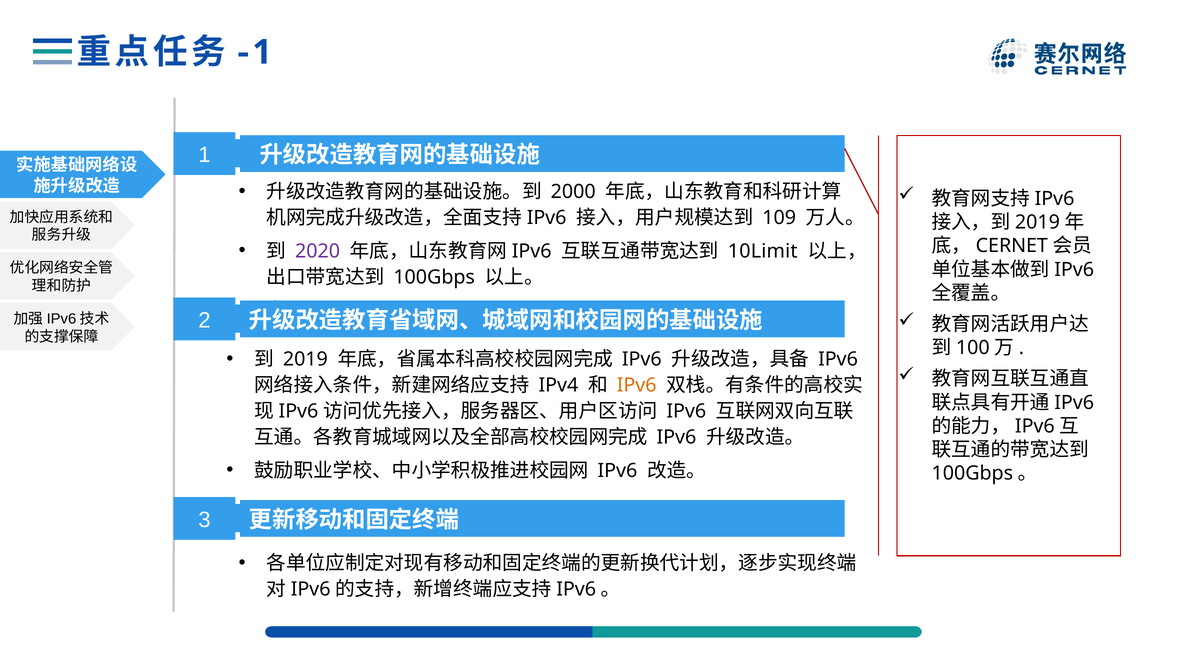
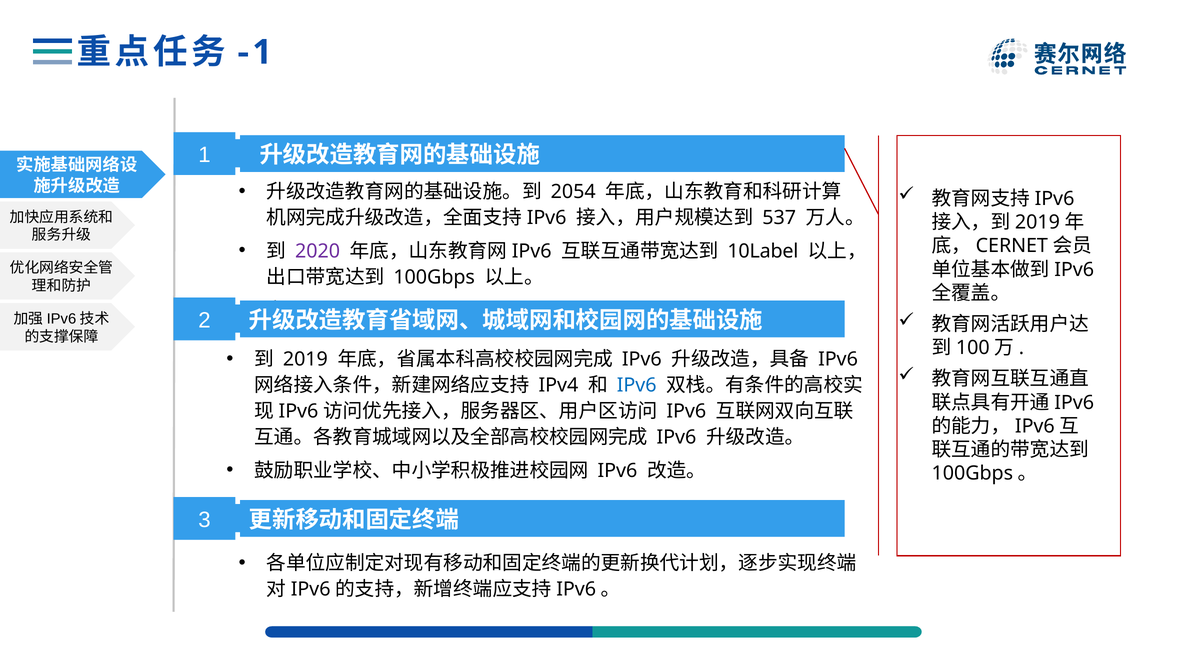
2000: 2000 -> 2054 (573, 192)
109: 109 -> 537 (779, 218)
10Limit: 10Limit -> 10Label (763, 251)
IPv6 colour: orange -> blue (637, 386)
